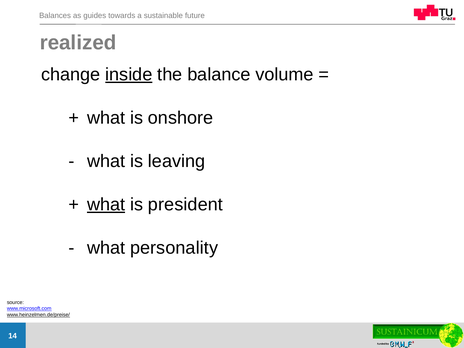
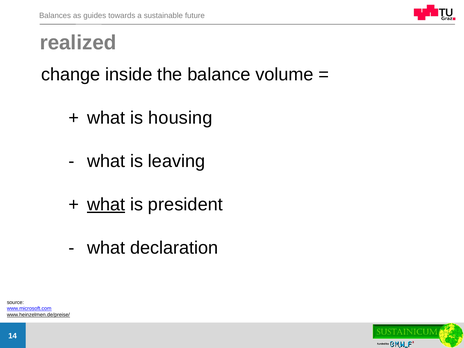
inside underline: present -> none (129, 75)
onshore: onshore -> housing (180, 118)
personality: personality -> declaration (174, 248)
